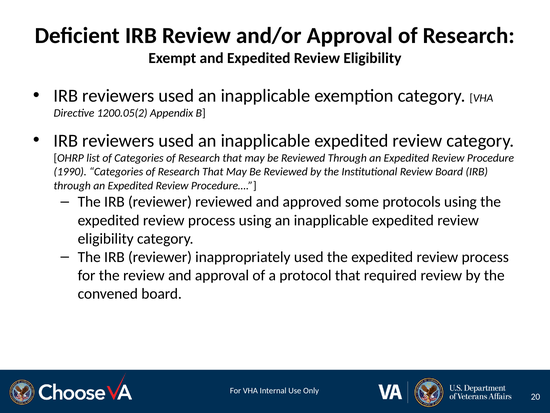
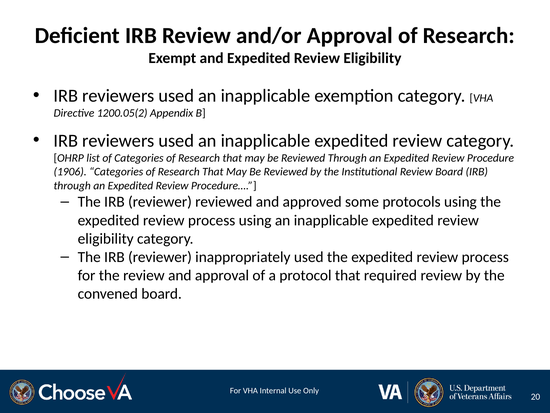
1990: 1990 -> 1906 (70, 172)
